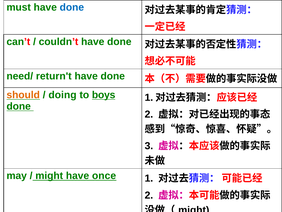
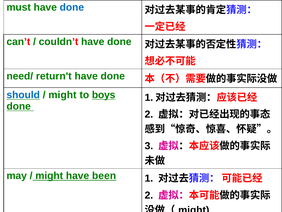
should colour: orange -> blue (23, 95)
doing: doing -> might (62, 95)
once: once -> been (104, 175)
